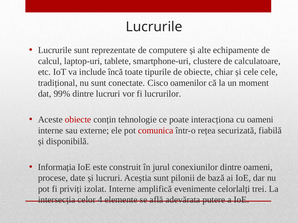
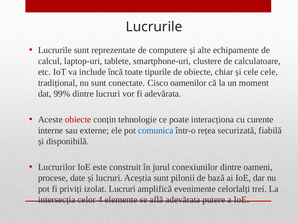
fi lucrurilor: lucrurilor -> adevărata (163, 94)
cu oameni: oameni -> curente (260, 120)
comunica colour: red -> blue (156, 131)
Informația: Informația -> Lucrurilor (57, 167)
izolat Interne: Interne -> Lucruri (122, 189)
